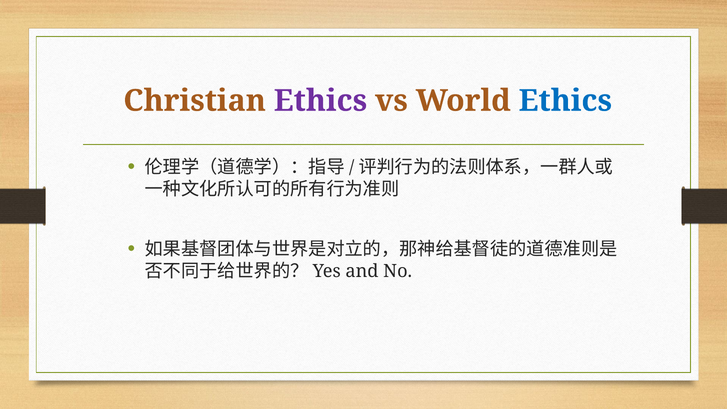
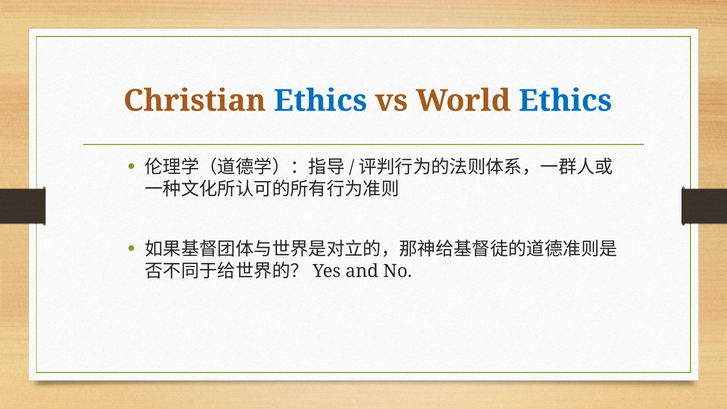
Ethics colour: purple -> blue (320, 101)
